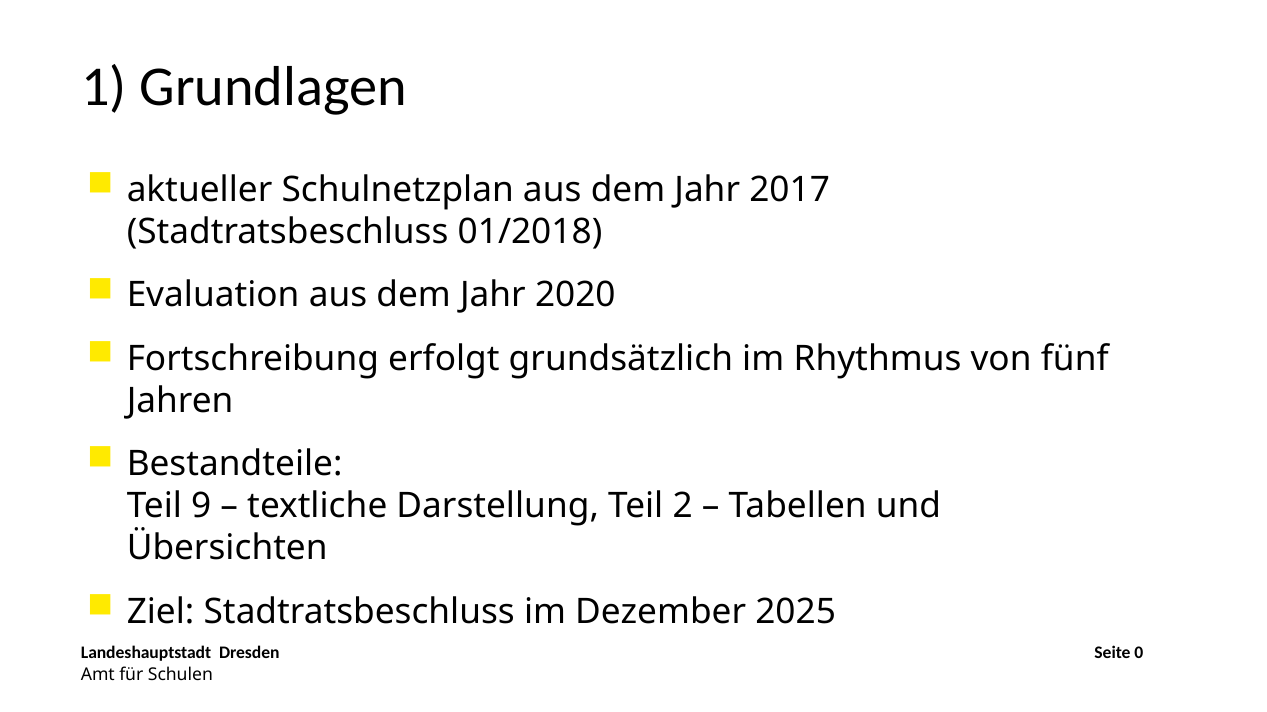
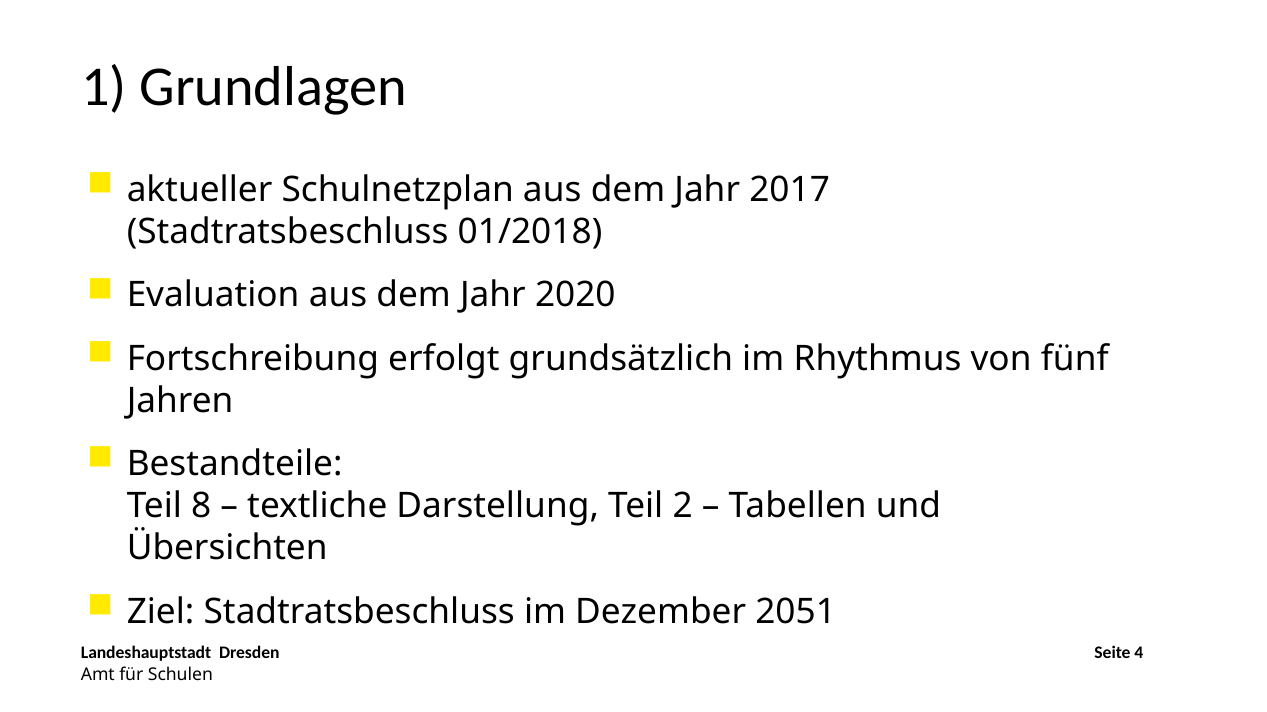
9: 9 -> 8 (201, 507)
2025: 2025 -> 2051 (796, 612)
0: 0 -> 4 (1139, 654)
